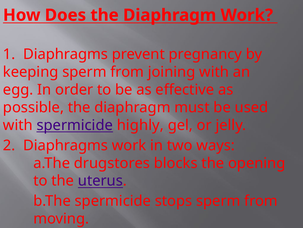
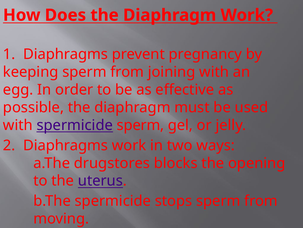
spermicide highly: highly -> sperm (140, 125)
